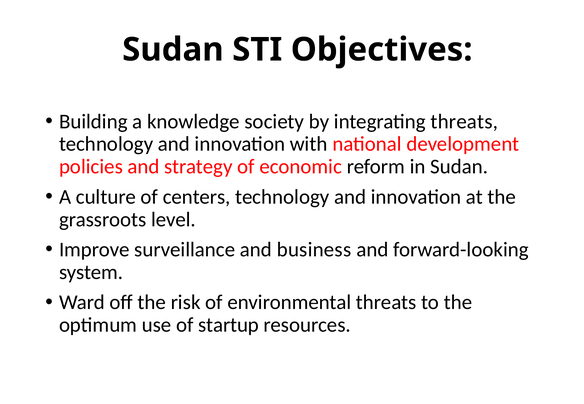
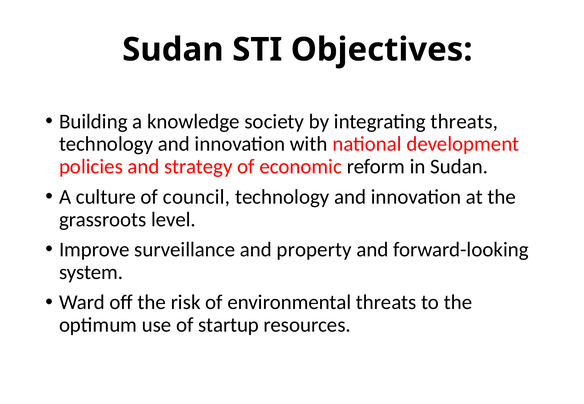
centers: centers -> council (196, 197)
business: business -> property (314, 250)
